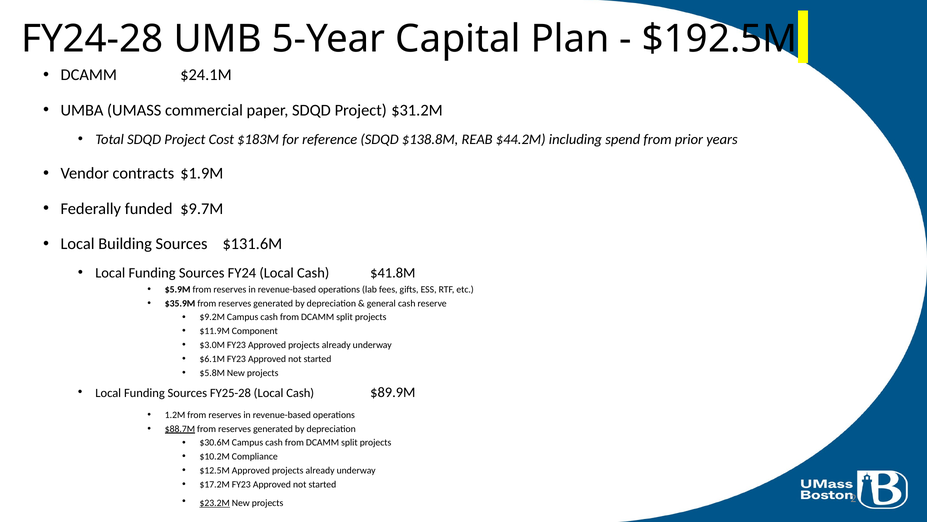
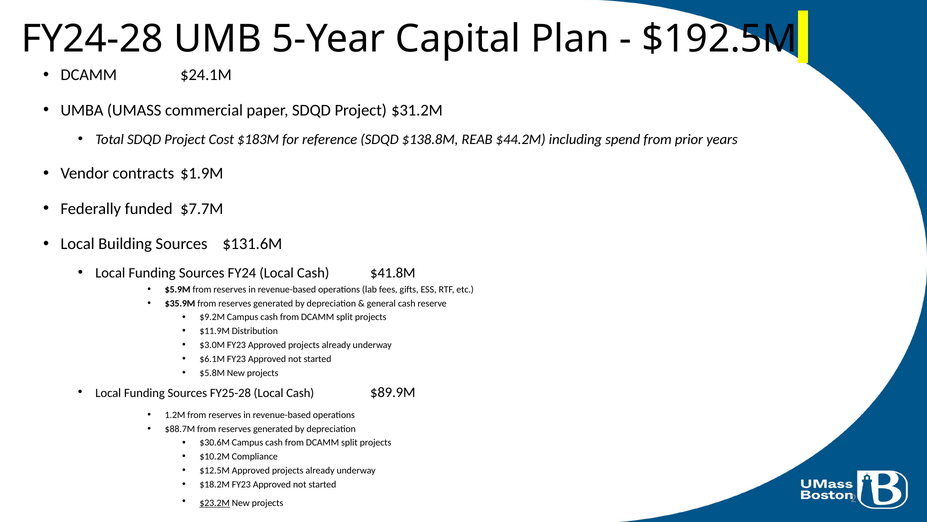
$9.7M: $9.7M -> $7.7M (202, 208)
Component: Component -> Distribution (255, 331)
$88.7M underline: present -> none (180, 428)
$17.2M: $17.2M -> $18.2M (215, 484)
